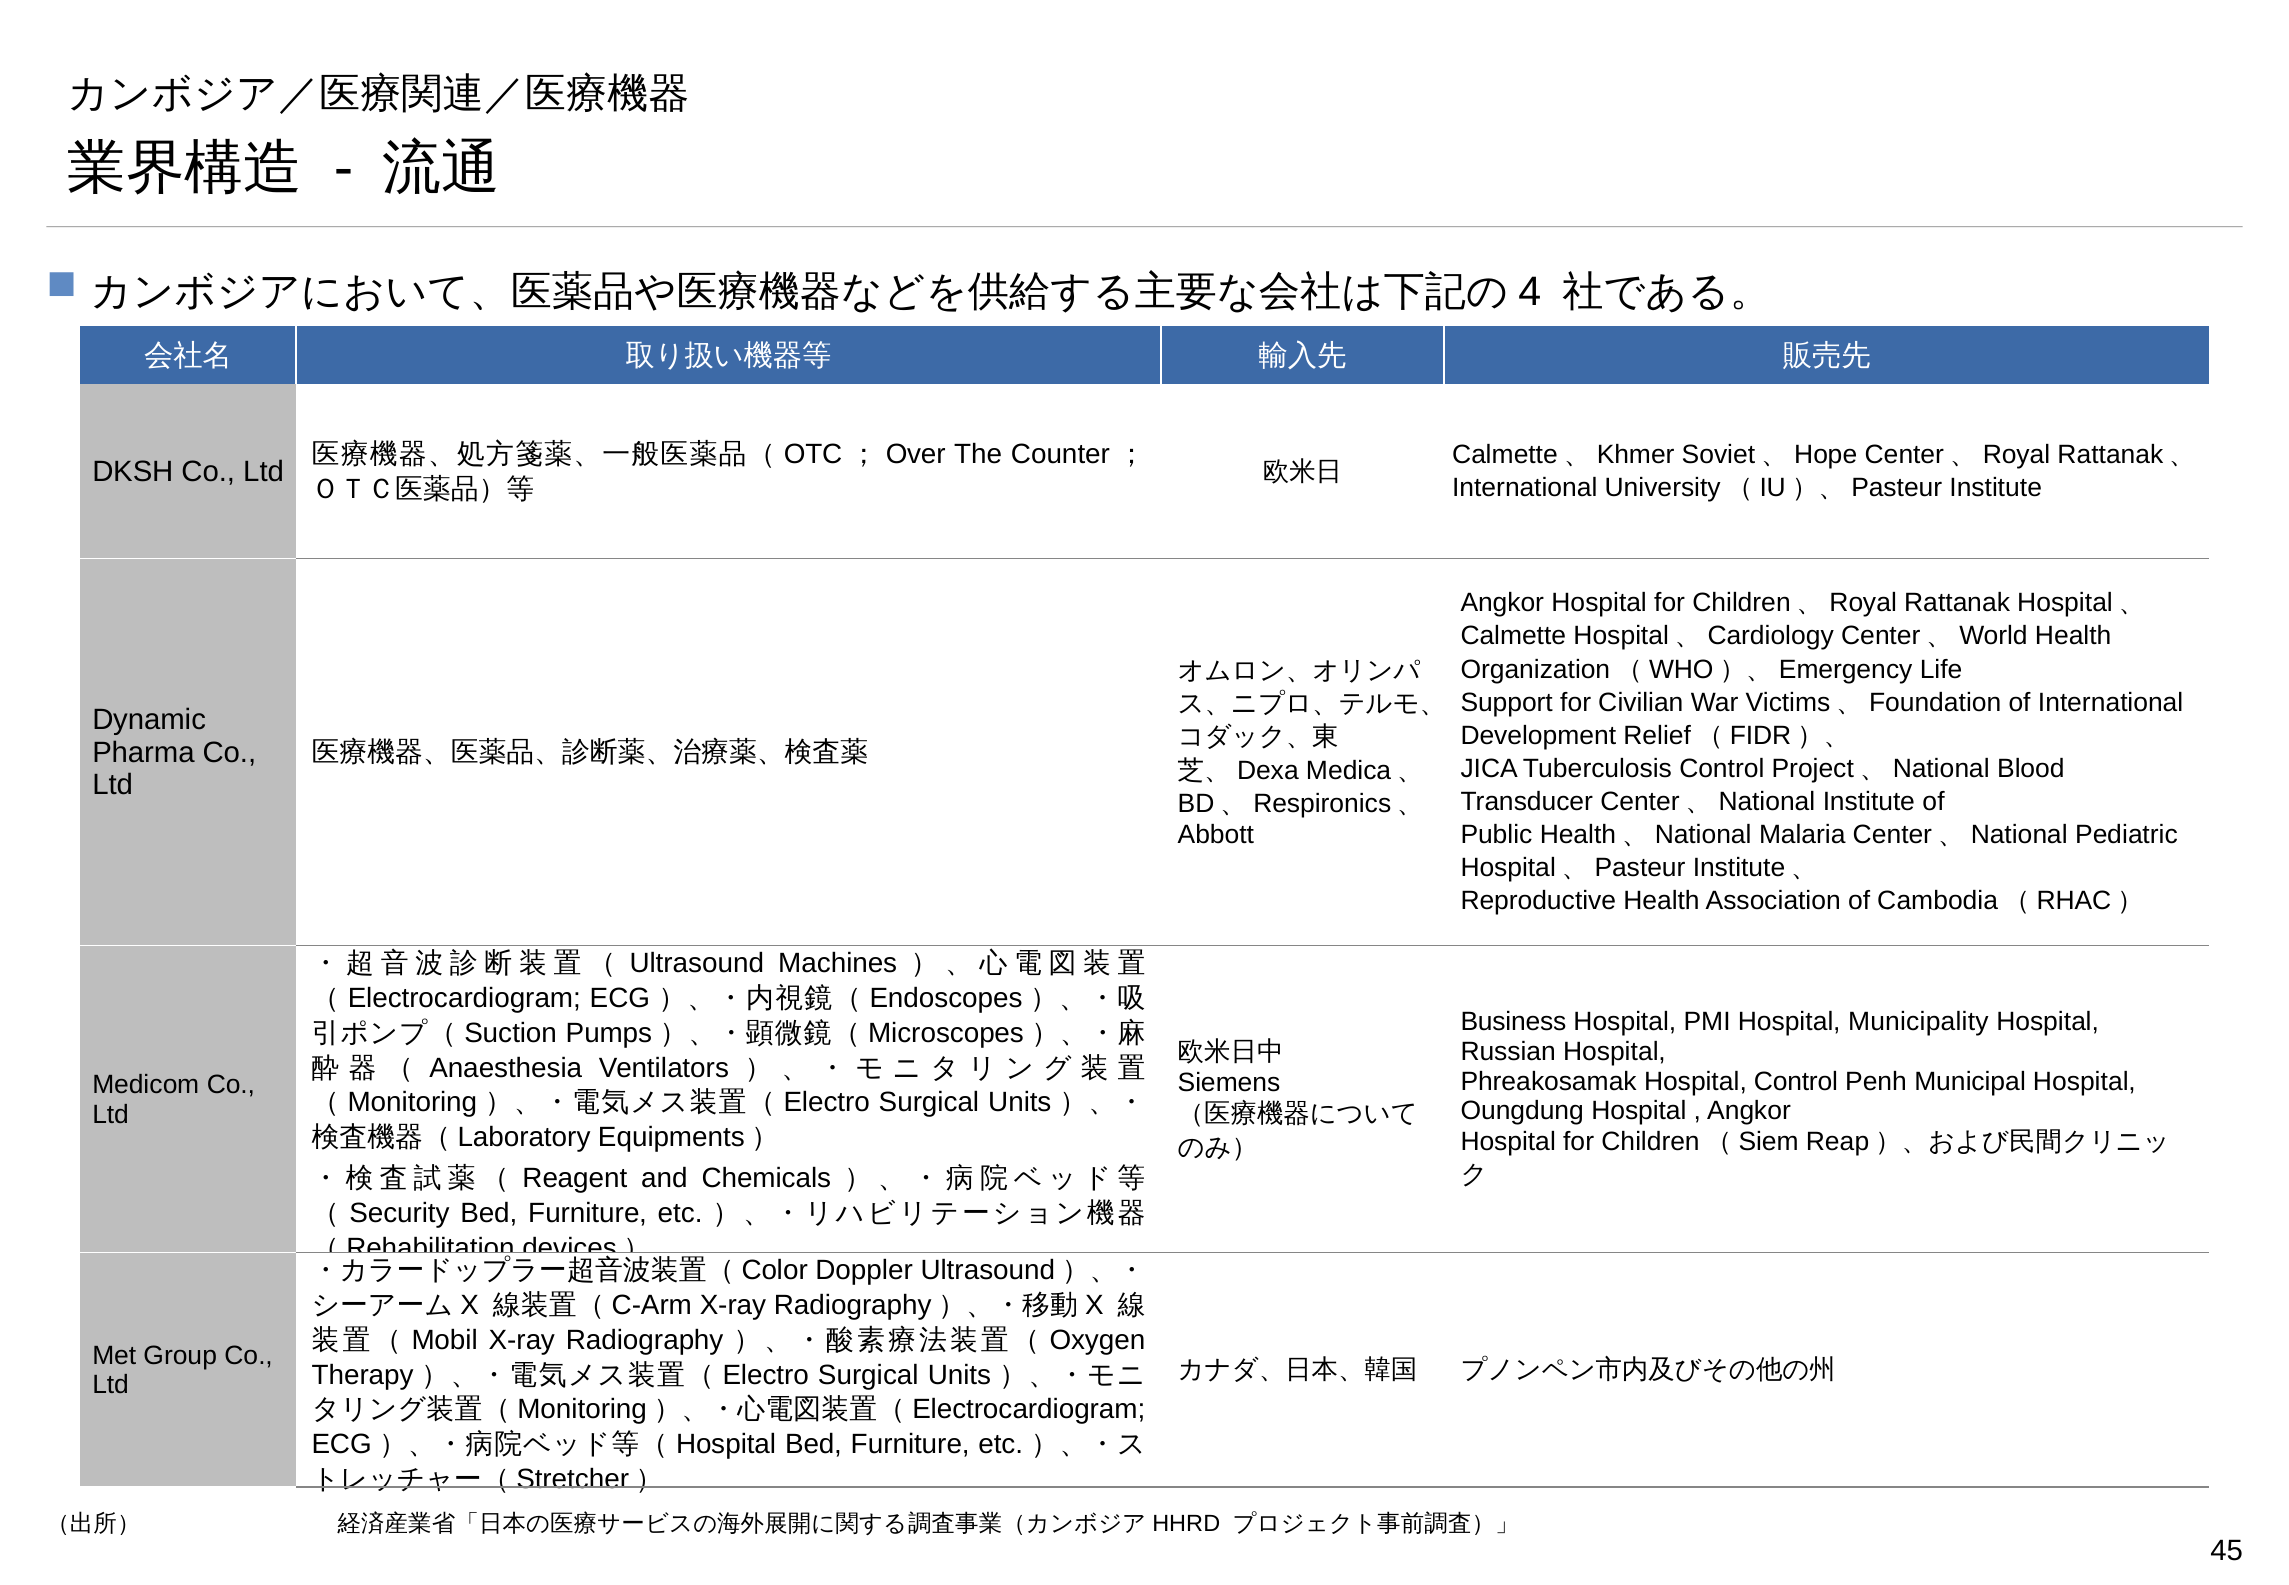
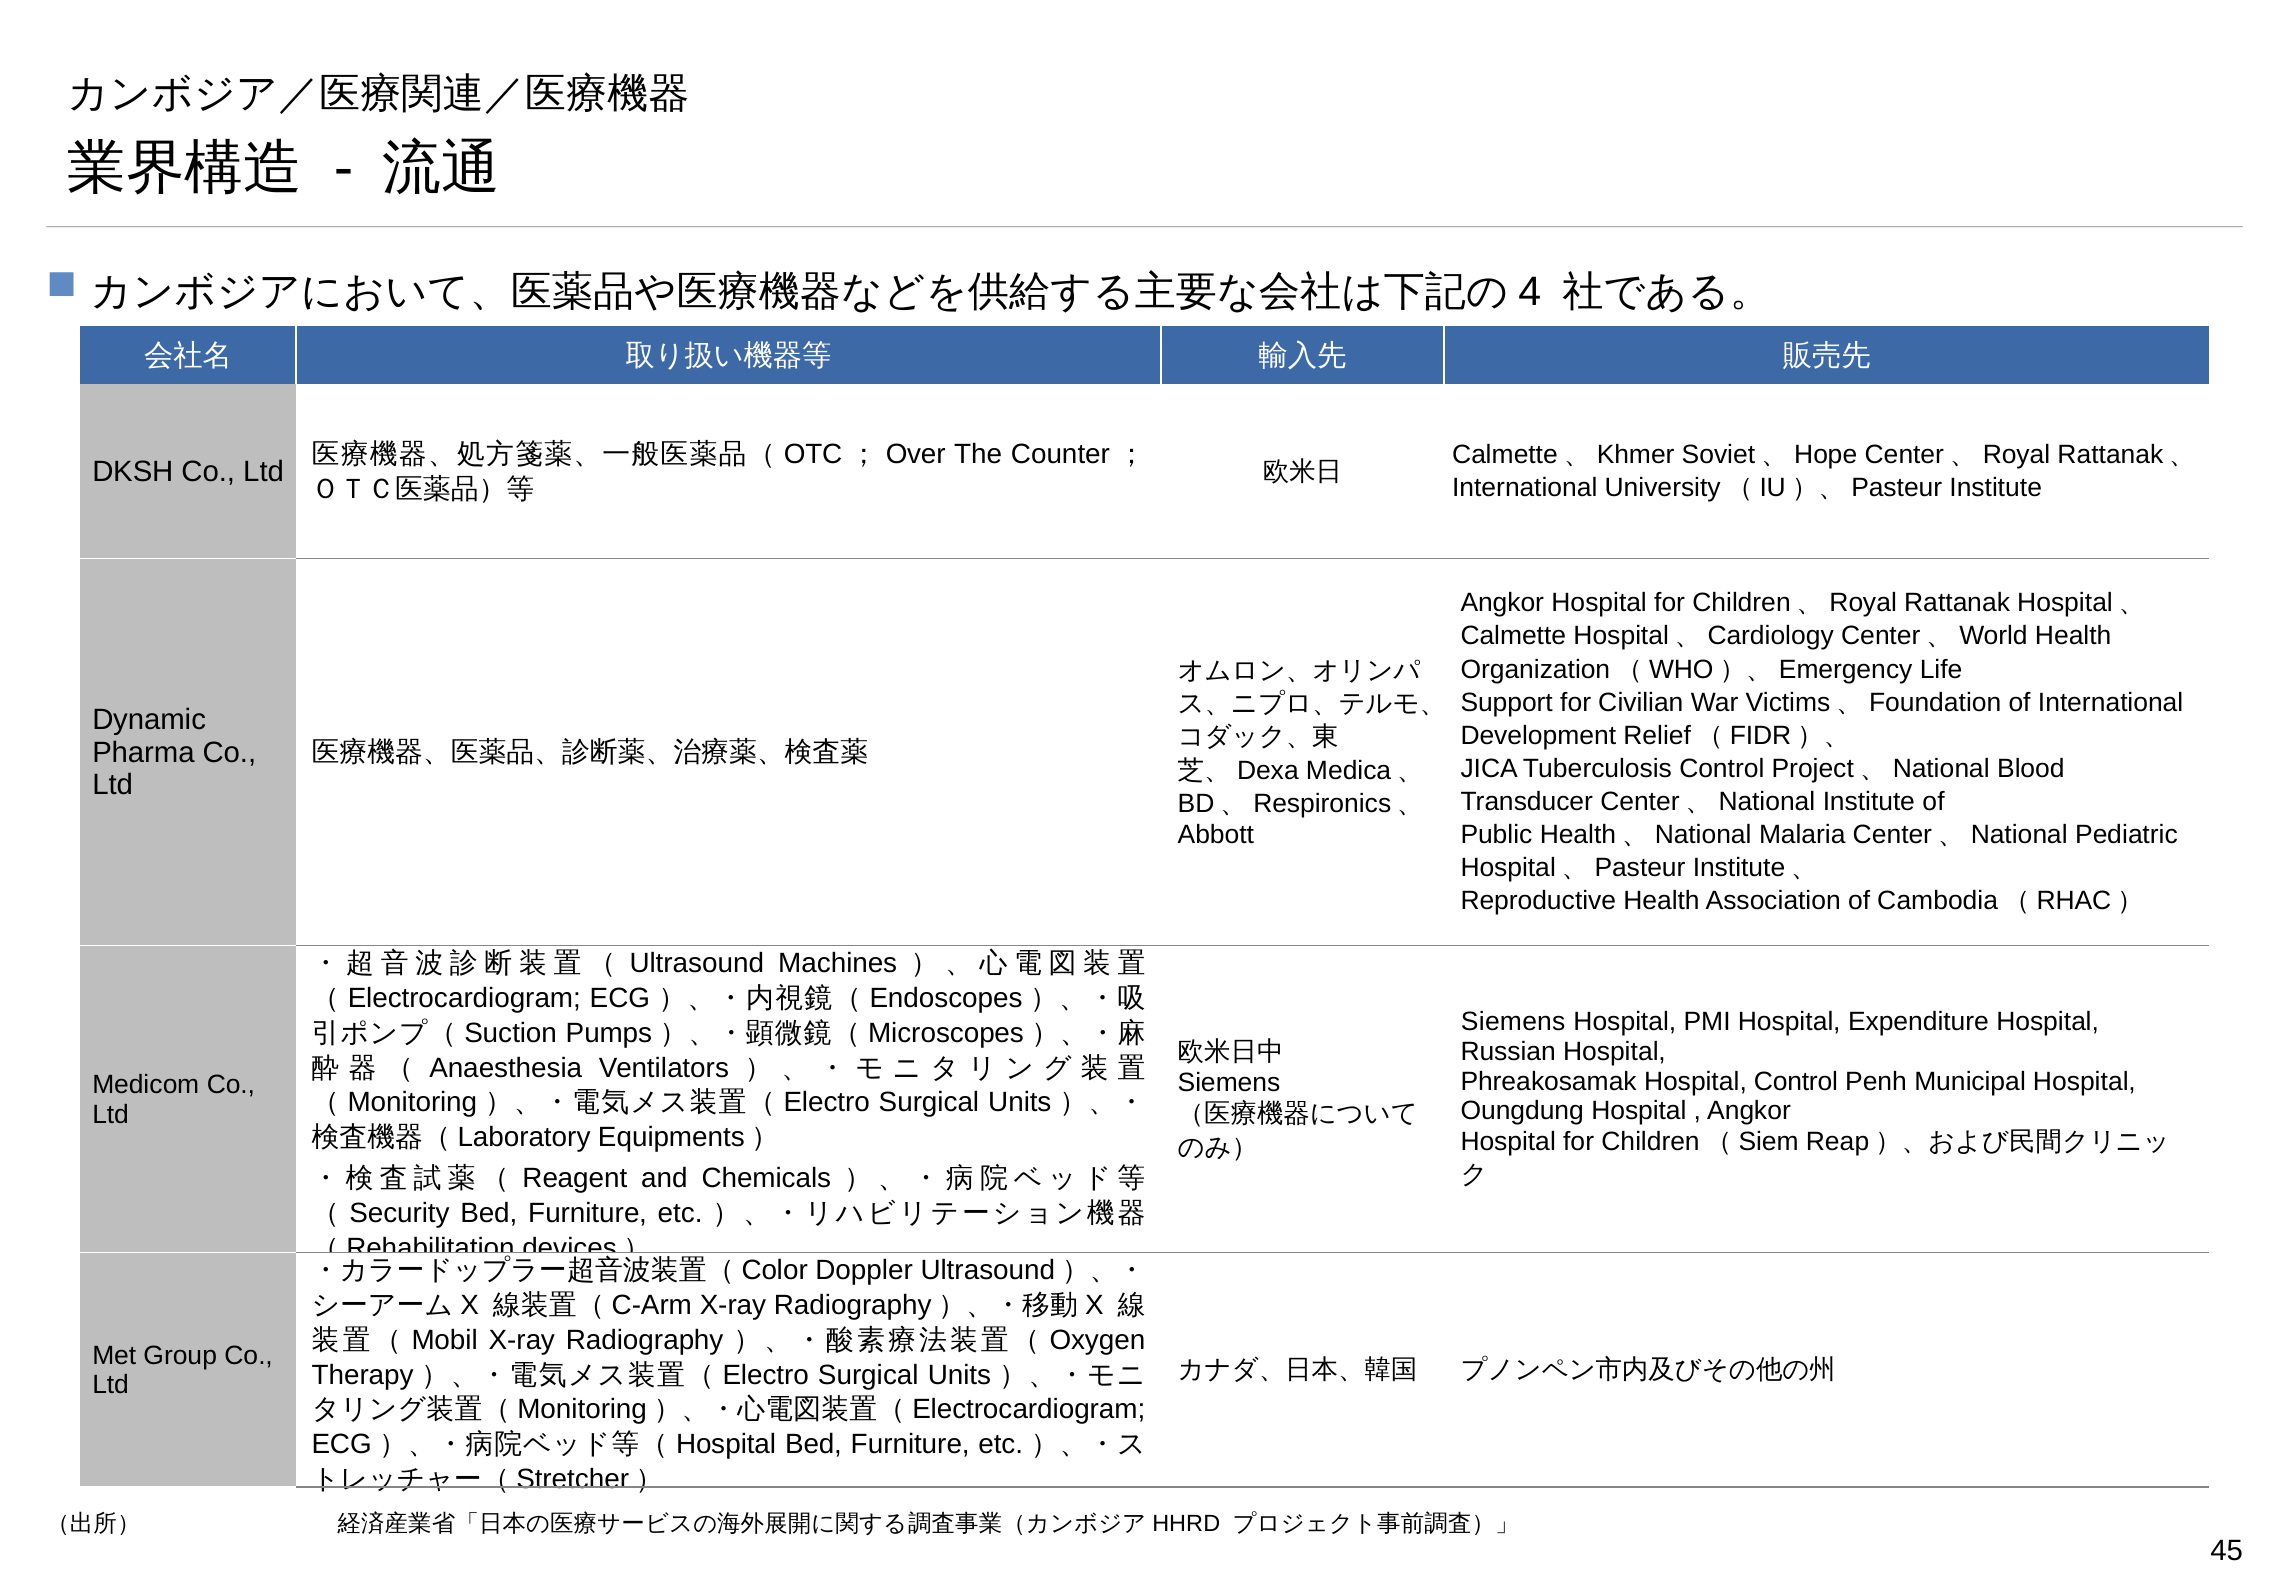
Business: Business -> Siemens (1513, 1022)
Municipality: Municipality -> Expenditure (1918, 1022)
